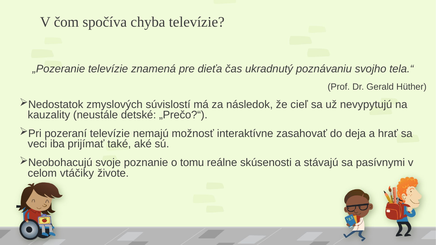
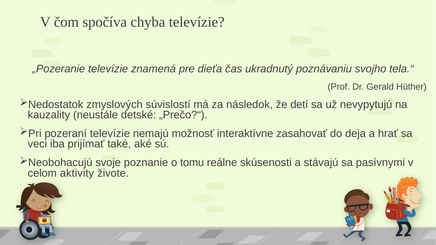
cieľ: cieľ -> detí (299, 105)
vtáčiky: vtáčiky -> aktivity (77, 173)
